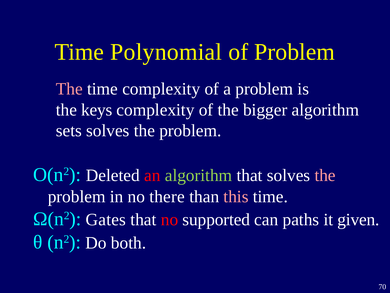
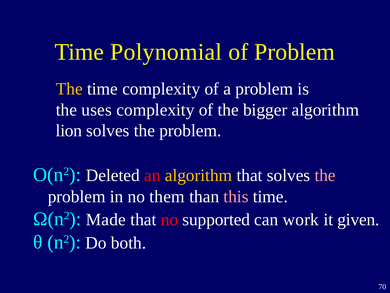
The colour: pink -> yellow (69, 89)
keys: keys -> uses (97, 110)
sets: sets -> lion (69, 130)
algorithm colour: light green -> yellow (199, 175)
there: there -> them (167, 196)
Gates: Gates -> Made (106, 219)
paths: paths -> work (301, 219)
